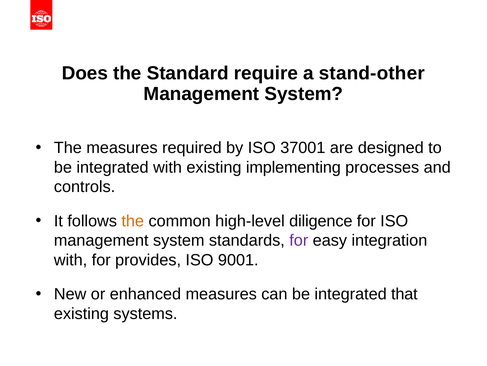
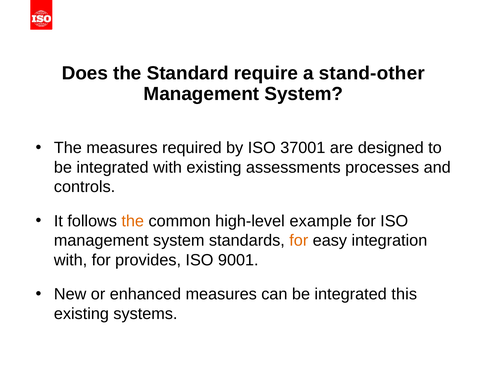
implementing: implementing -> assessments (293, 167)
diligence: diligence -> example (321, 221)
for colour: purple -> orange (299, 240)
that: that -> this (404, 294)
